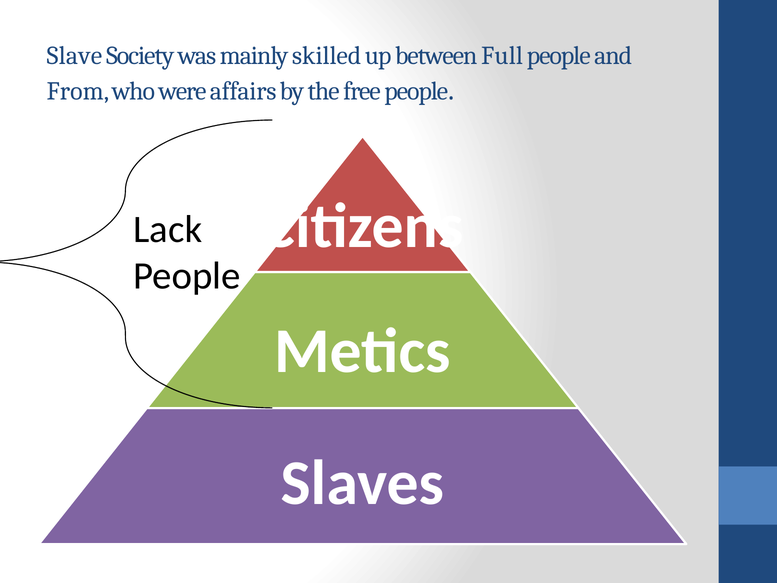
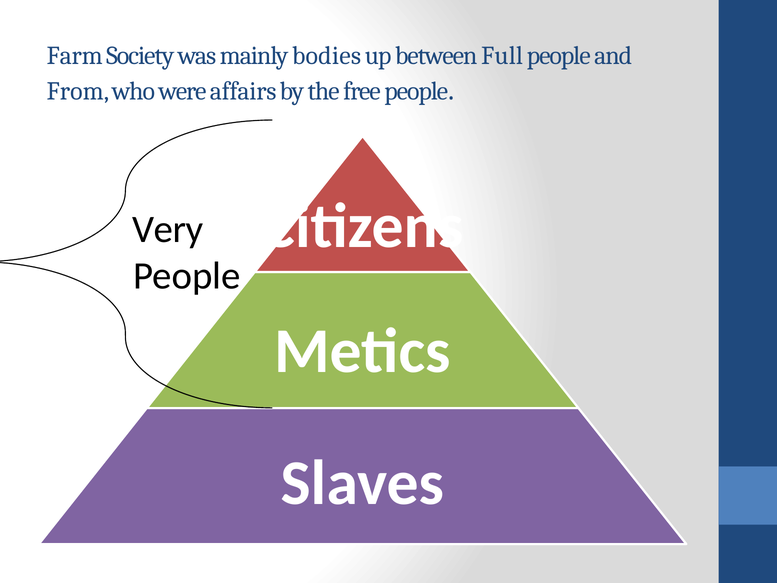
Slave: Slave -> Farm (75, 56)
skilled: skilled -> bodies (326, 56)
Lack: Lack -> Very (168, 229)
